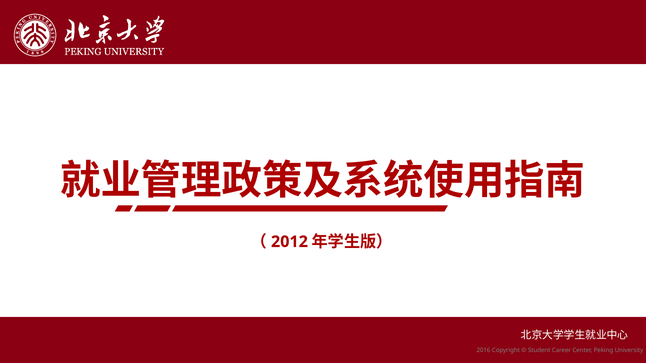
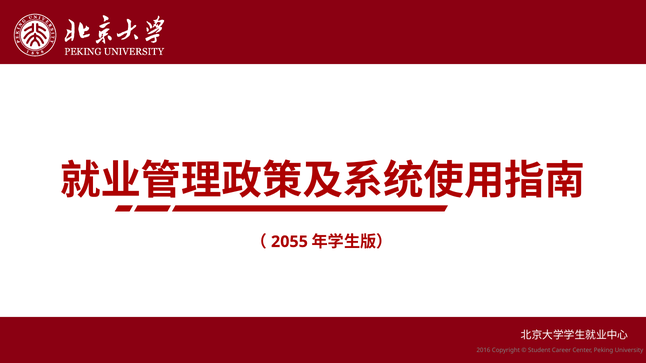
2012: 2012 -> 2055 (289, 242)
